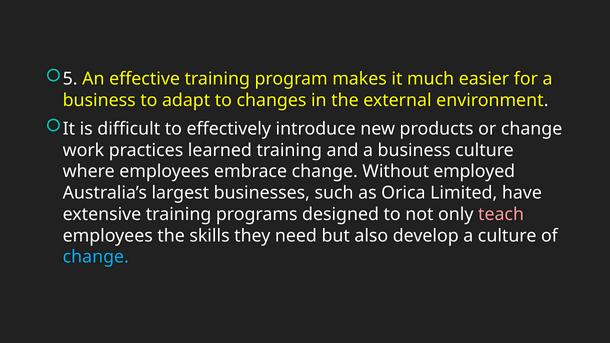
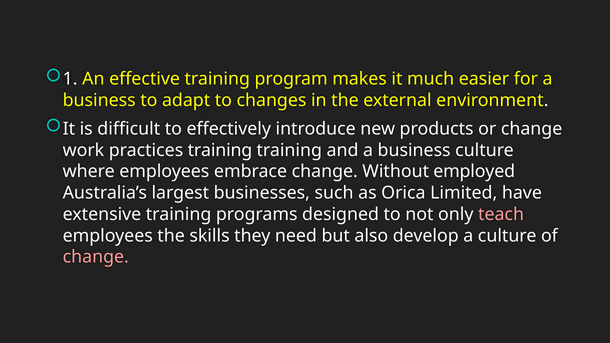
5: 5 -> 1 (70, 79)
practices learned: learned -> training (220, 150)
change colour: light blue -> pink (96, 257)
